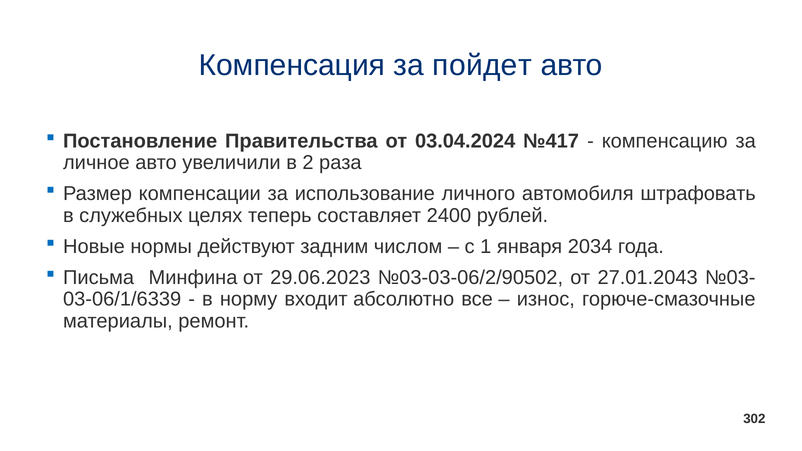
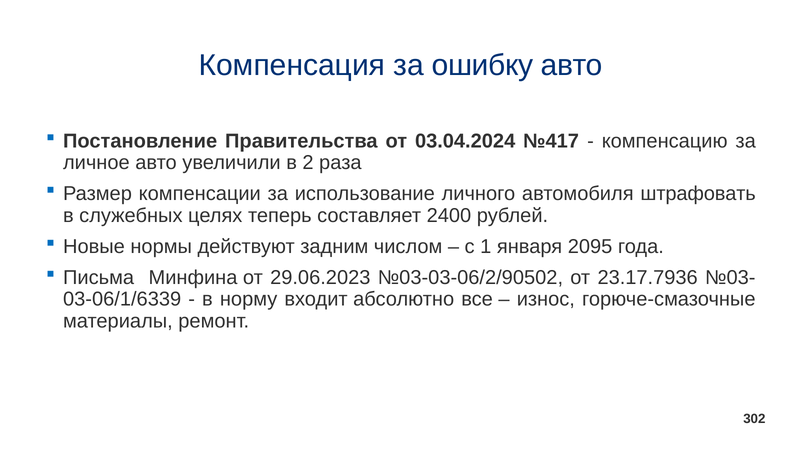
пойдет: пойдет -> ошибку (482, 65)
2034: 2034 -> 2095 (590, 247)
27.01.2043: 27.01.2043 -> 23.17.7936 (648, 278)
